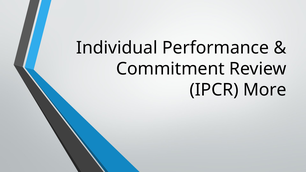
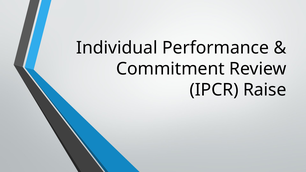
More: More -> Raise (265, 90)
